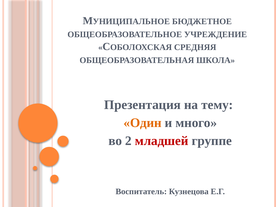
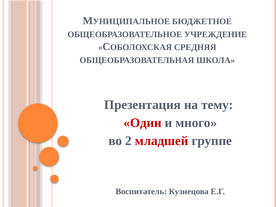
Один colour: orange -> red (143, 123)
